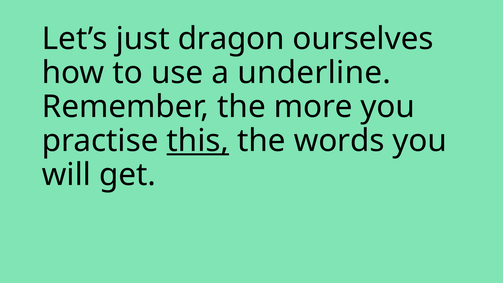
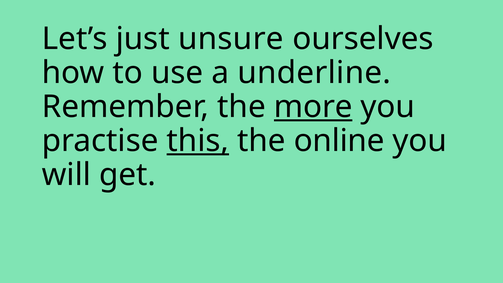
dragon: dragon -> unsure (231, 39)
more underline: none -> present (313, 107)
words: words -> online (339, 141)
